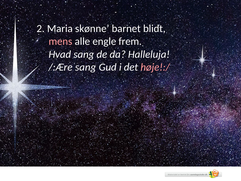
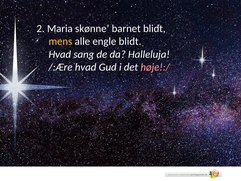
mens colour: pink -> yellow (60, 41)
engle frem: frem -> blidt (130, 41)
/:Ære sang: sang -> hvad (86, 67)
